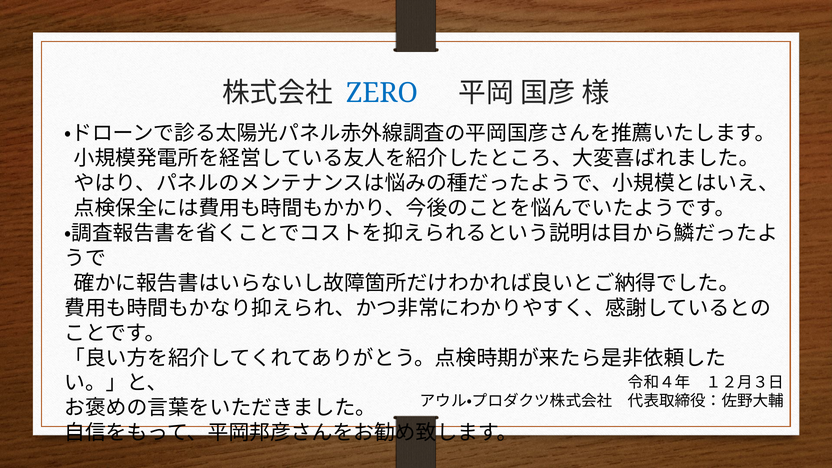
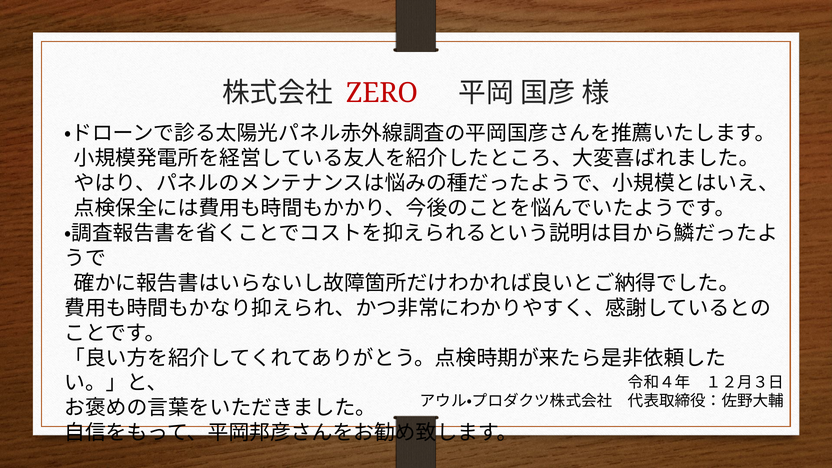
ZERO colour: blue -> red (382, 93)
